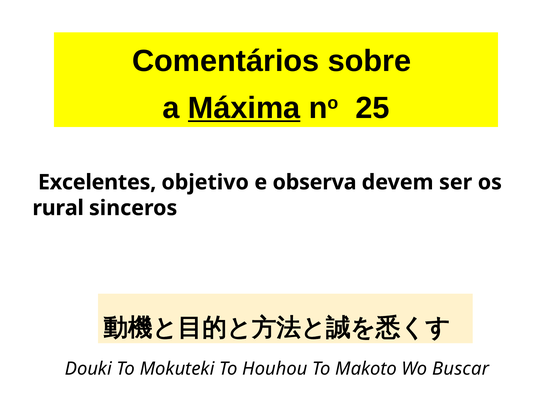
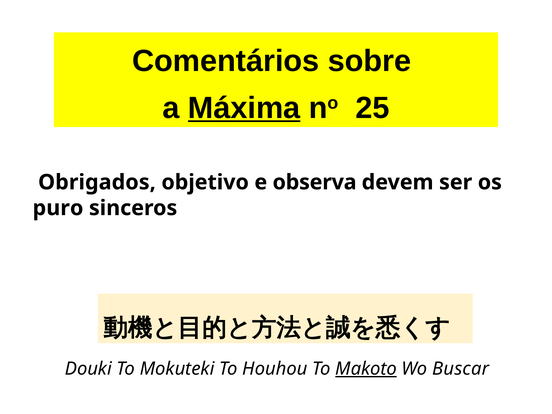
Excelentes: Excelentes -> Obrigados (97, 182)
rural: rural -> puro (58, 208)
Makoto underline: none -> present (366, 369)
